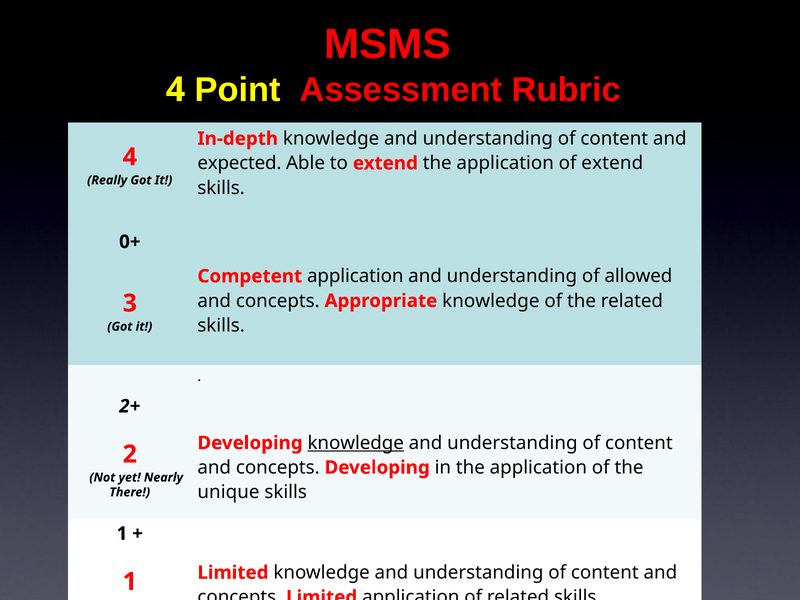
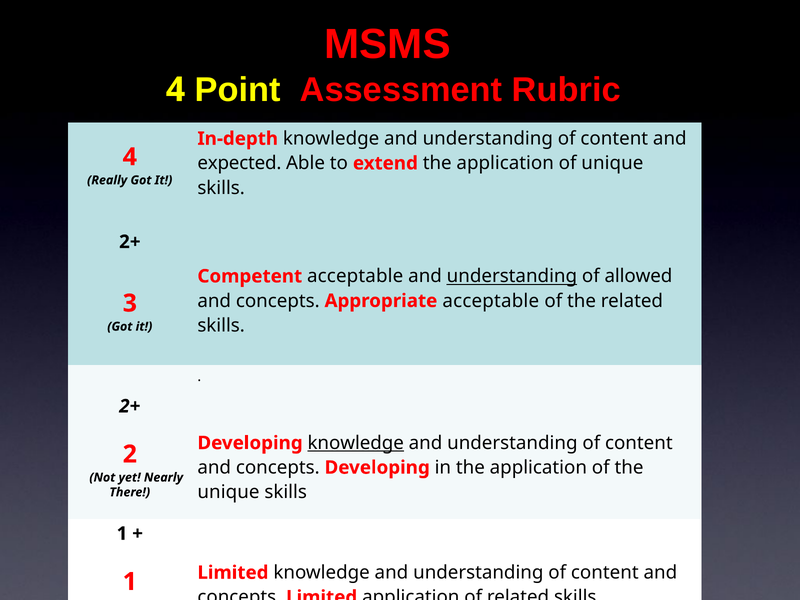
of extend: extend -> unique (612, 163)
0+: 0+ -> 2+ (130, 242)
Competent application: application -> acceptable (355, 276)
understanding underline: none -> present (512, 276)
Appropriate knowledge: knowledge -> acceptable (491, 301)
